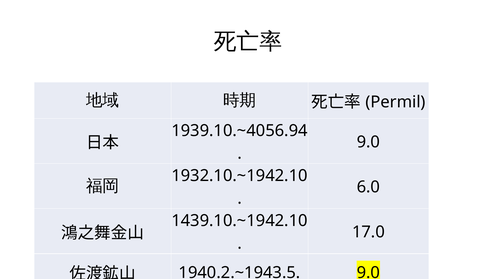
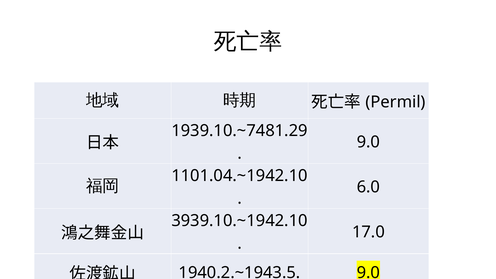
1939.10.~4056.94: 1939.10.~4056.94 -> 1939.10.~7481.29 (239, 131)
1932.10.~1942.10: 1932.10.~1942.10 -> 1101.04.~1942.10 (239, 176)
1439.10.~1942.10: 1439.10.~1942.10 -> 3939.10.~1942.10 (239, 221)
